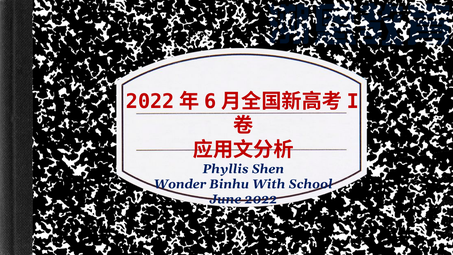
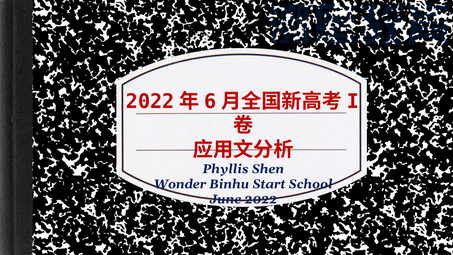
With: With -> Start (269, 184)
